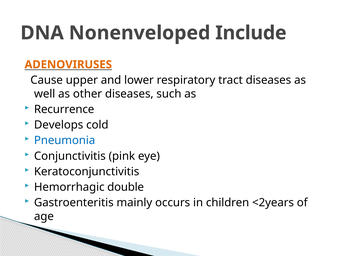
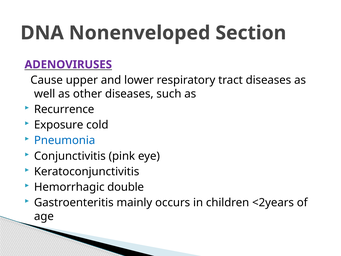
Include: Include -> Section (251, 33)
ADENOVIRUSES colour: orange -> purple (68, 65)
Develops: Develops -> Exposure (59, 125)
